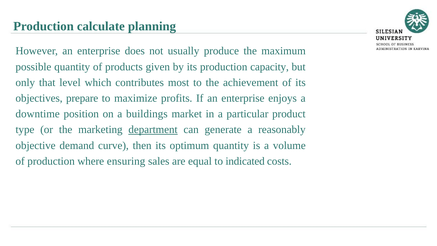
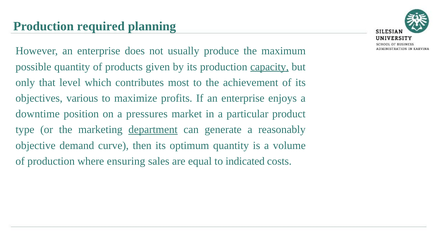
calculate: calculate -> required (101, 26)
capacity underline: none -> present (270, 67)
prepare: prepare -> various (82, 98)
buildings: buildings -> pressures (147, 114)
